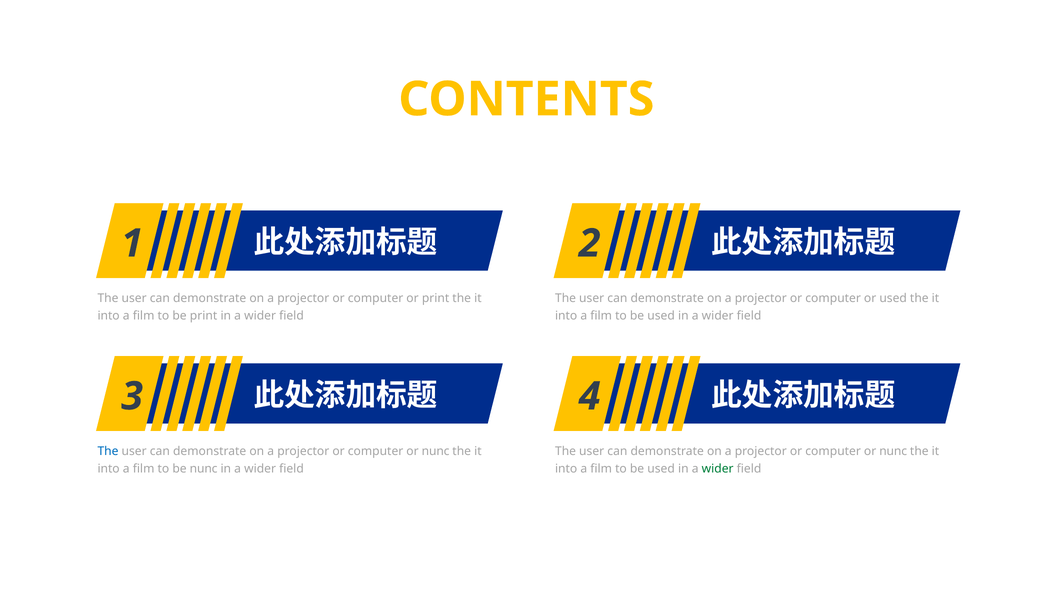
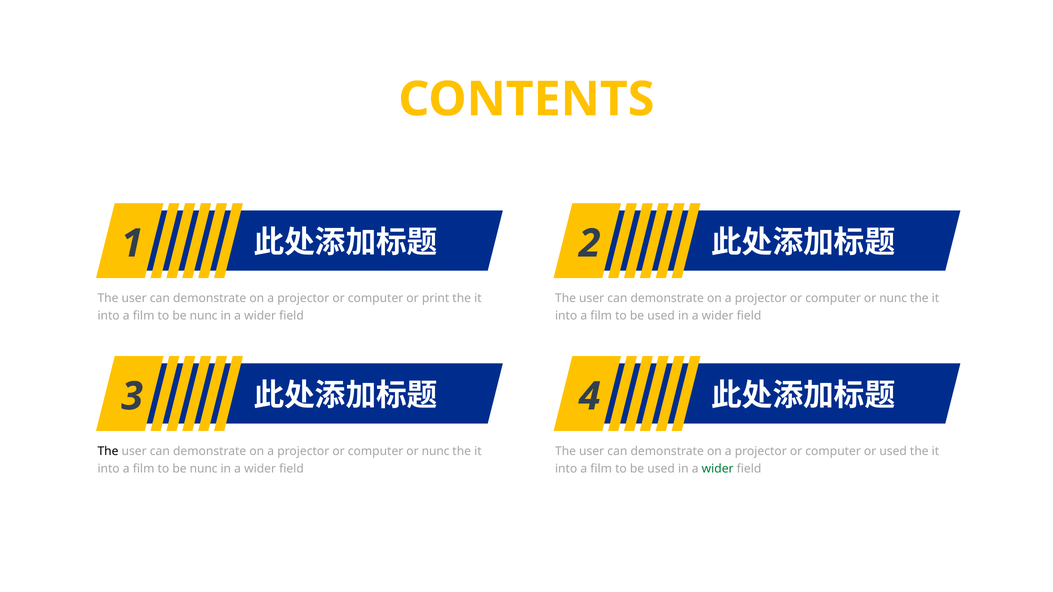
used: used -> nunc (893, 299)
print: print -> nunc (204, 316)
The colour: blue -> black (108, 452)
nunc: nunc -> used (893, 452)
